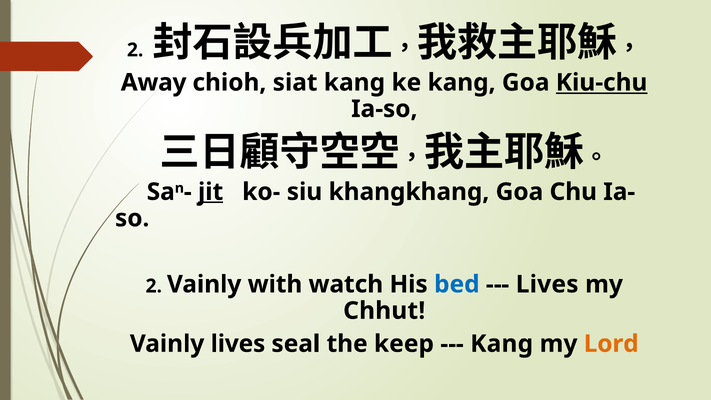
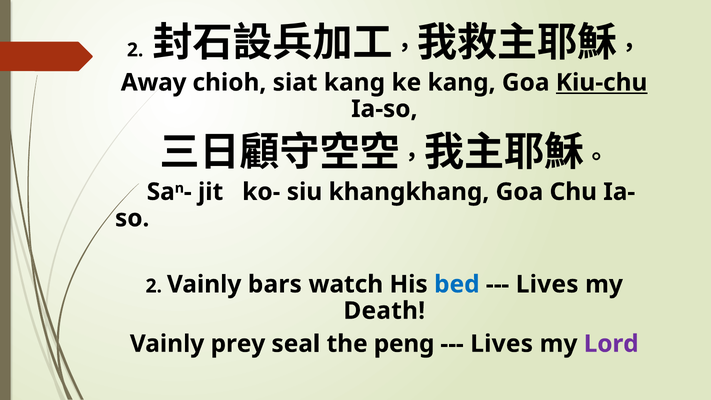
jit underline: present -> none (211, 192)
with: with -> bars (275, 284)
Chhut: Chhut -> Death (384, 311)
Vainly lives: lives -> prey (238, 344)
keep: keep -> peng (404, 344)
Kang: Kang -> Lives (502, 344)
Lord colour: orange -> purple (611, 344)
